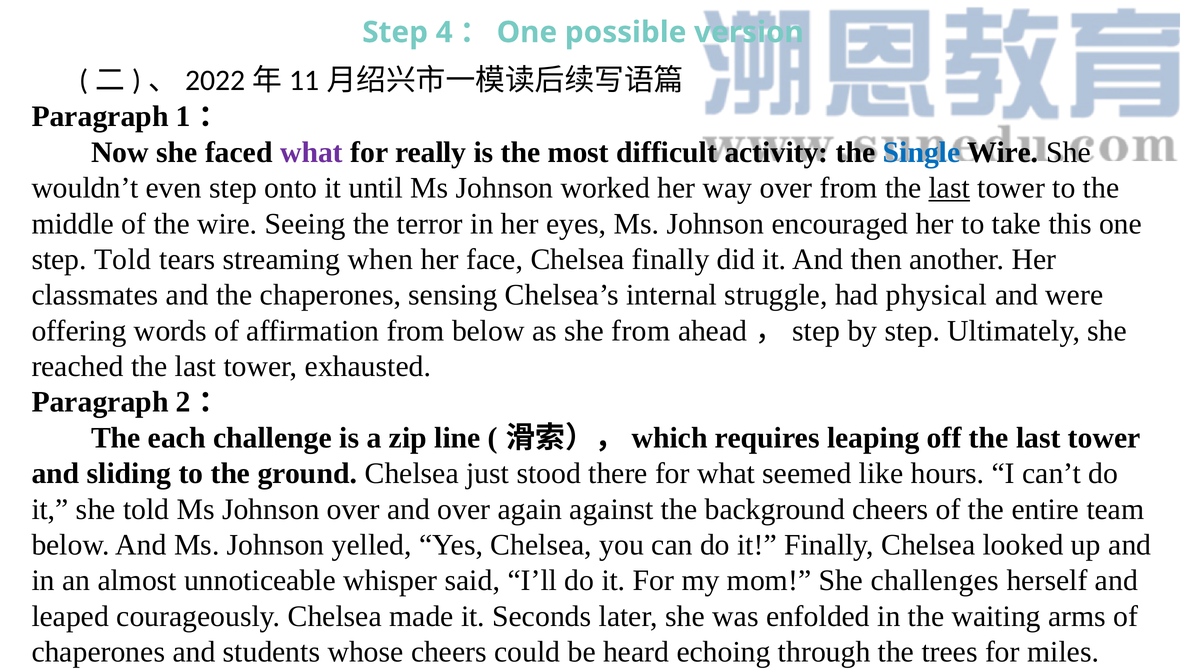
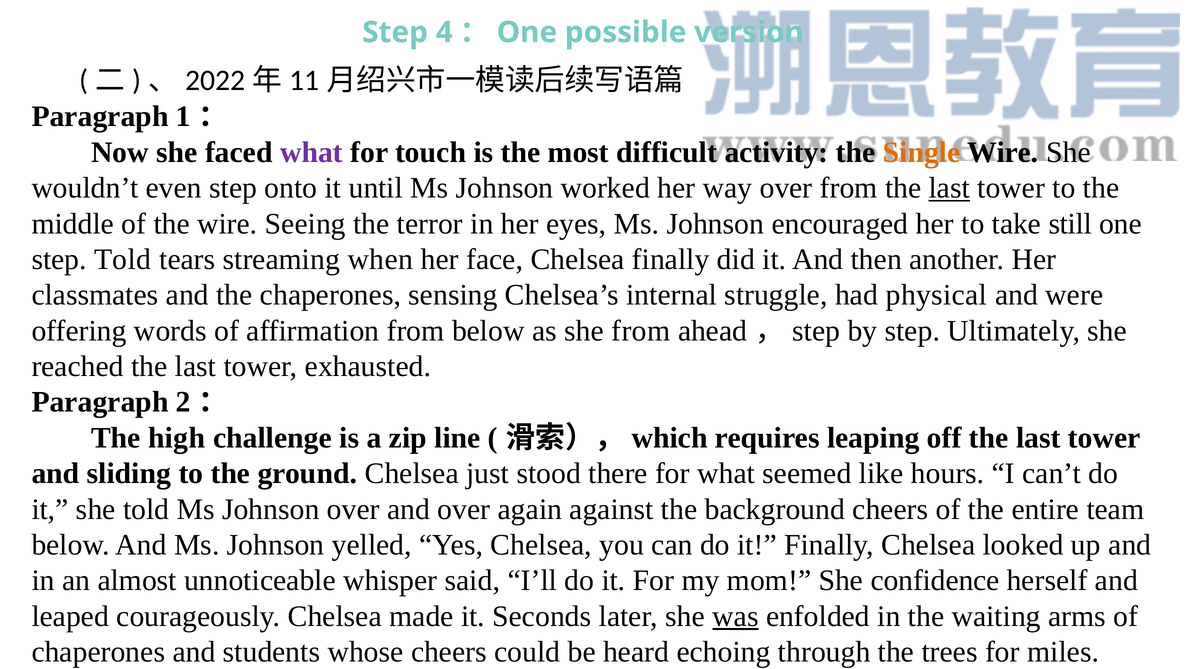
really: really -> touch (431, 152)
Single colour: blue -> orange (922, 152)
this: this -> still (1070, 224)
each: each -> high (177, 438)
challenges: challenges -> confidence (935, 581)
was underline: none -> present (735, 616)
